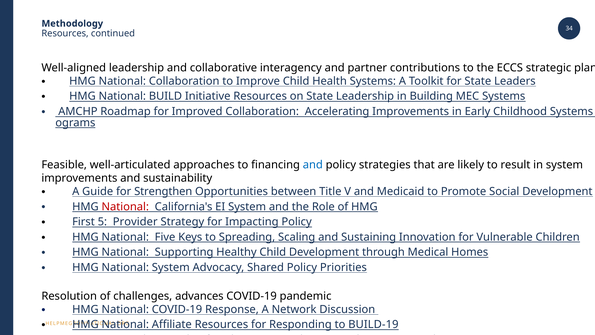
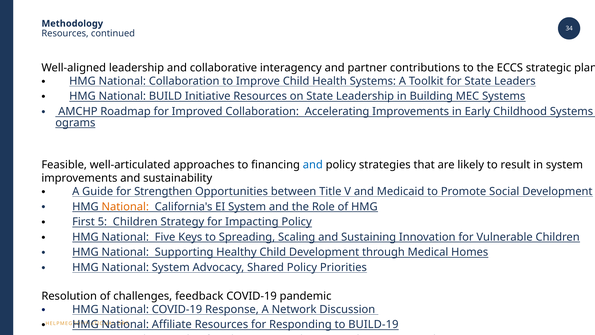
National colour: red -> orange (125, 206)
5 Provider: Provider -> Children (135, 222)
advances: advances -> feedback (199, 296)
